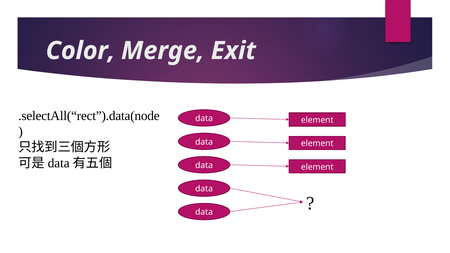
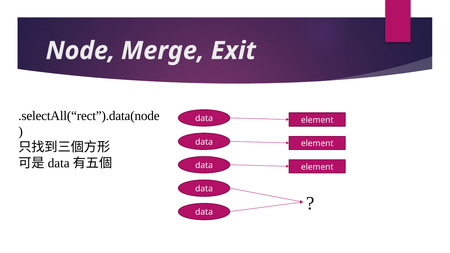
Color: Color -> Node (80, 51)
